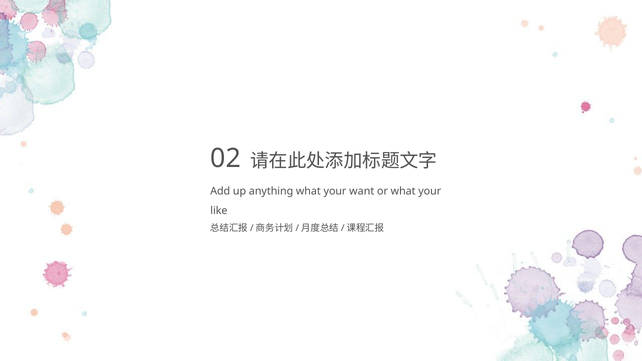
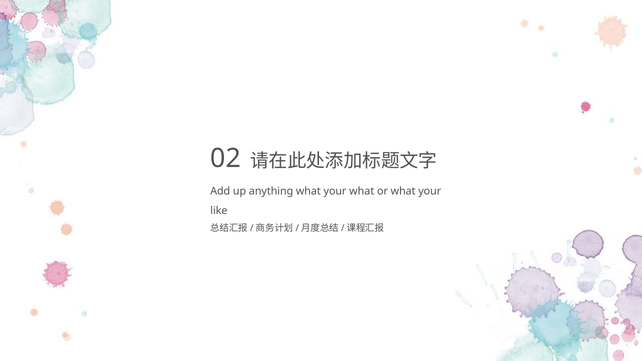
your want: want -> what (362, 191)
